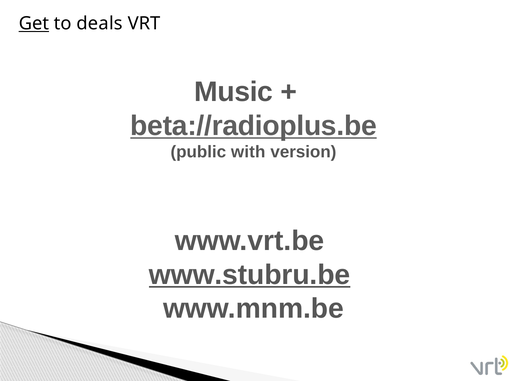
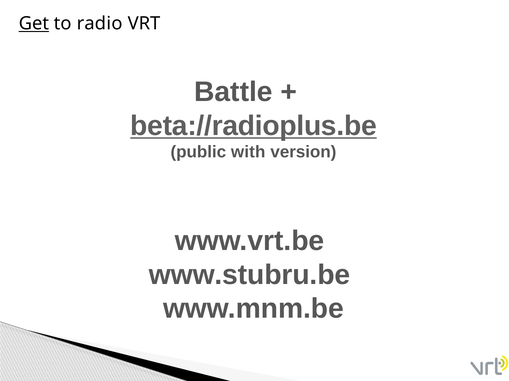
deals: deals -> radio (100, 24)
Music: Music -> Battle (233, 92)
www.stubru.be underline: present -> none (250, 275)
